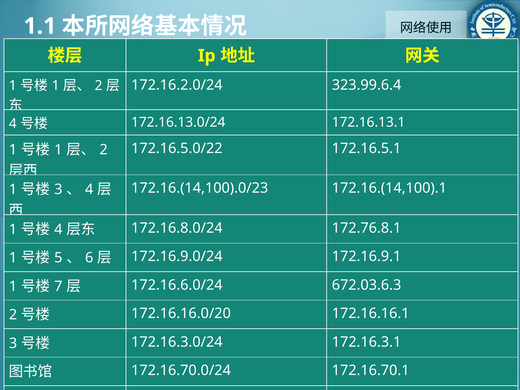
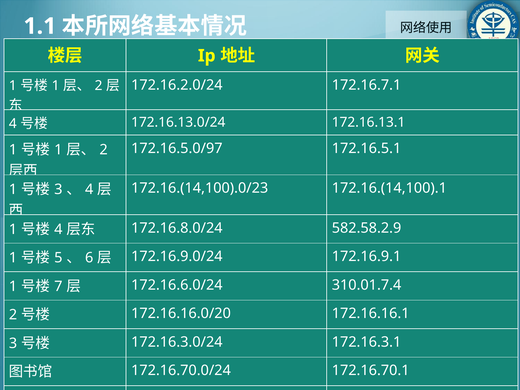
323.99.6.4: 323.99.6.4 -> 172.16.7.1 (367, 85)
172.16.5.0/22: 172.16.5.0/22 -> 172.16.5.0/97 (177, 148)
172.76.8.1: 172.76.8.1 -> 582.58.2.9 (367, 228)
672.03.6.3: 672.03.6.3 -> 310.01.7.4 (367, 285)
